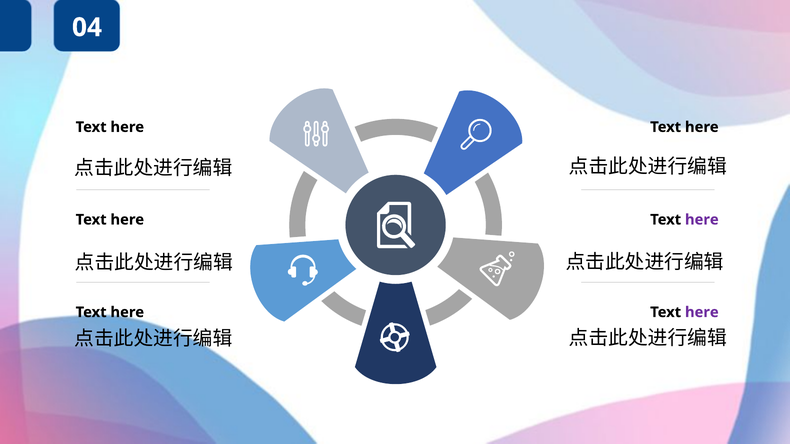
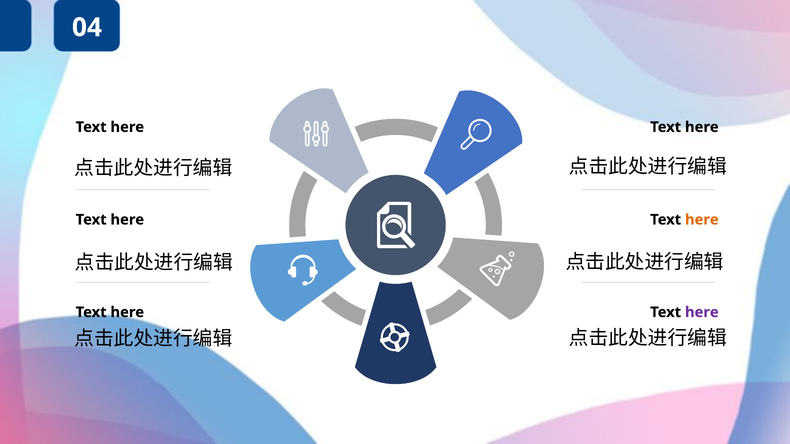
here colour: purple -> orange (702, 220)
